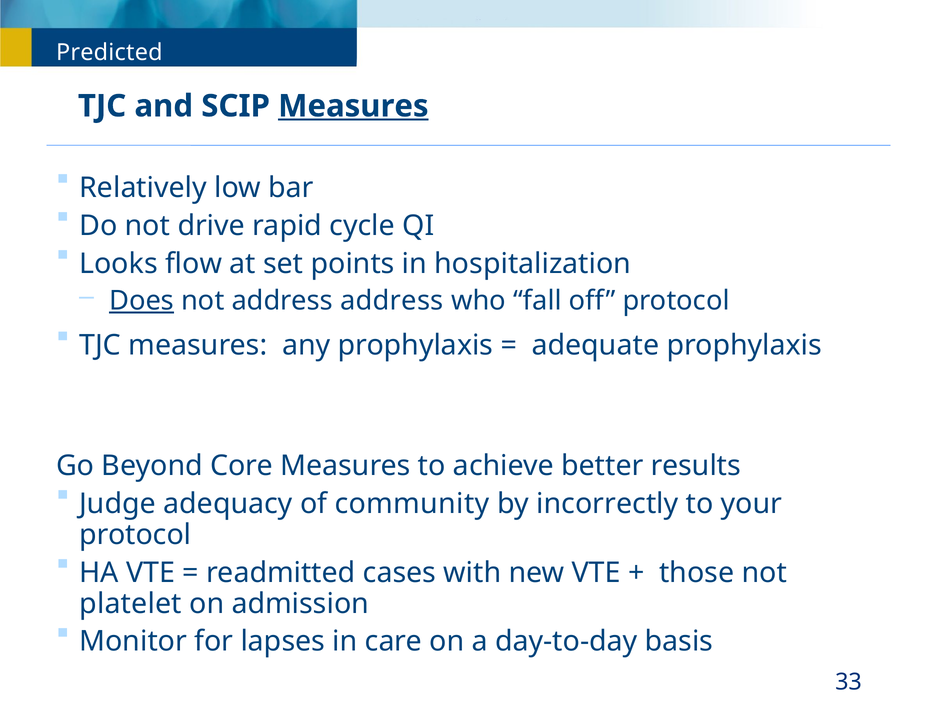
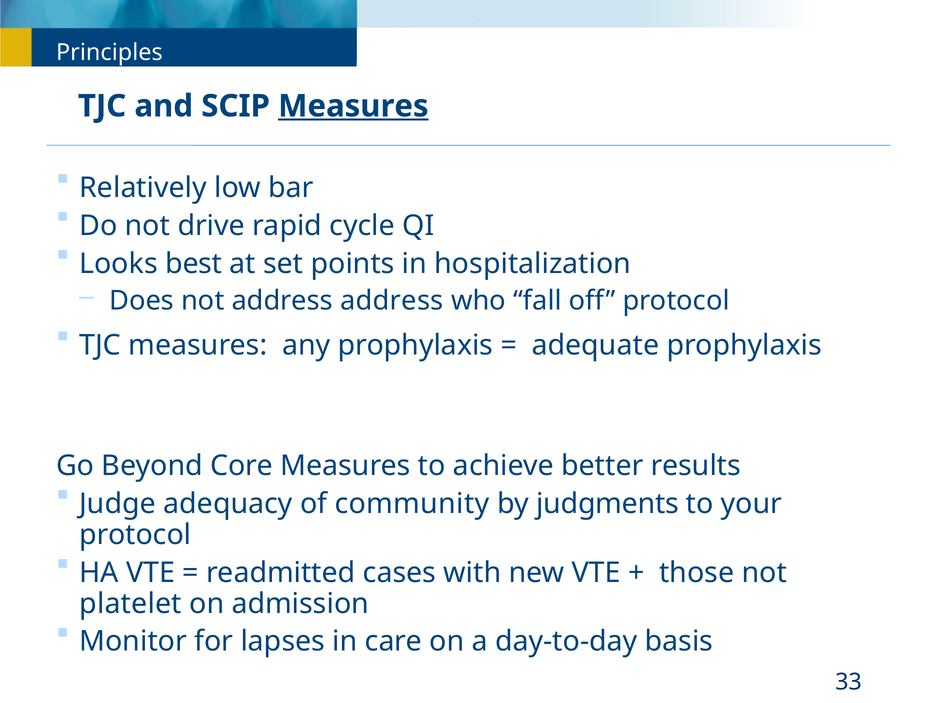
Predicted: Predicted -> Principles (109, 53)
flow: flow -> best (194, 264)
Does underline: present -> none (142, 301)
incorrectly: incorrectly -> judgments (608, 504)
